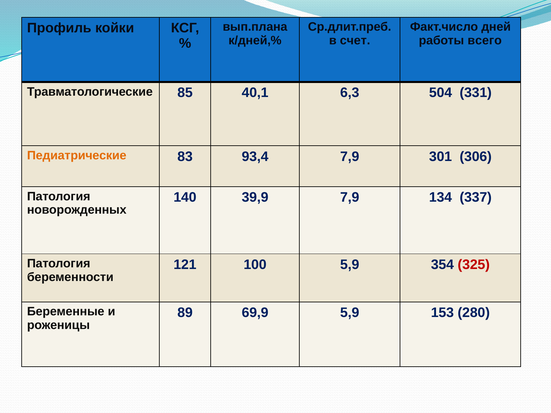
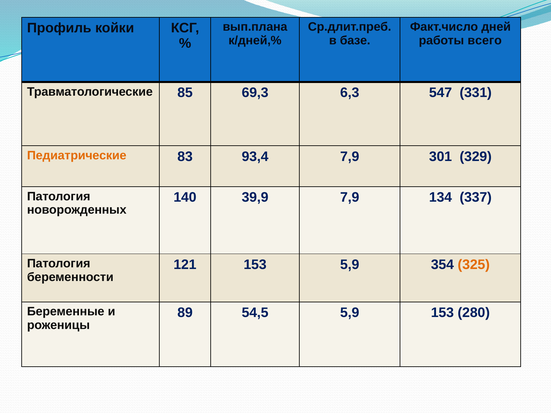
счет: счет -> базе (355, 41)
40,1: 40,1 -> 69,3 (255, 93)
504: 504 -> 547 (441, 93)
306: 306 -> 329 (476, 157)
121 100: 100 -> 153 (255, 265)
325 colour: red -> orange (474, 265)
69,9: 69,9 -> 54,5 (255, 313)
